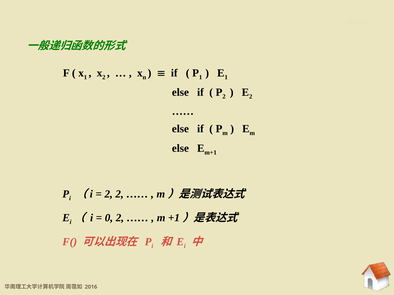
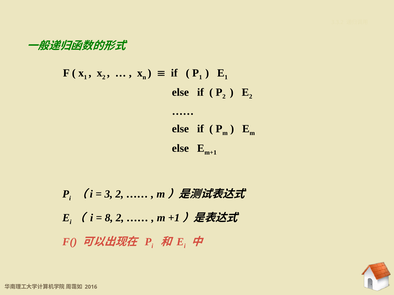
2: 2 -> 3 (109, 194)
0: 0 -> 8 (109, 218)
